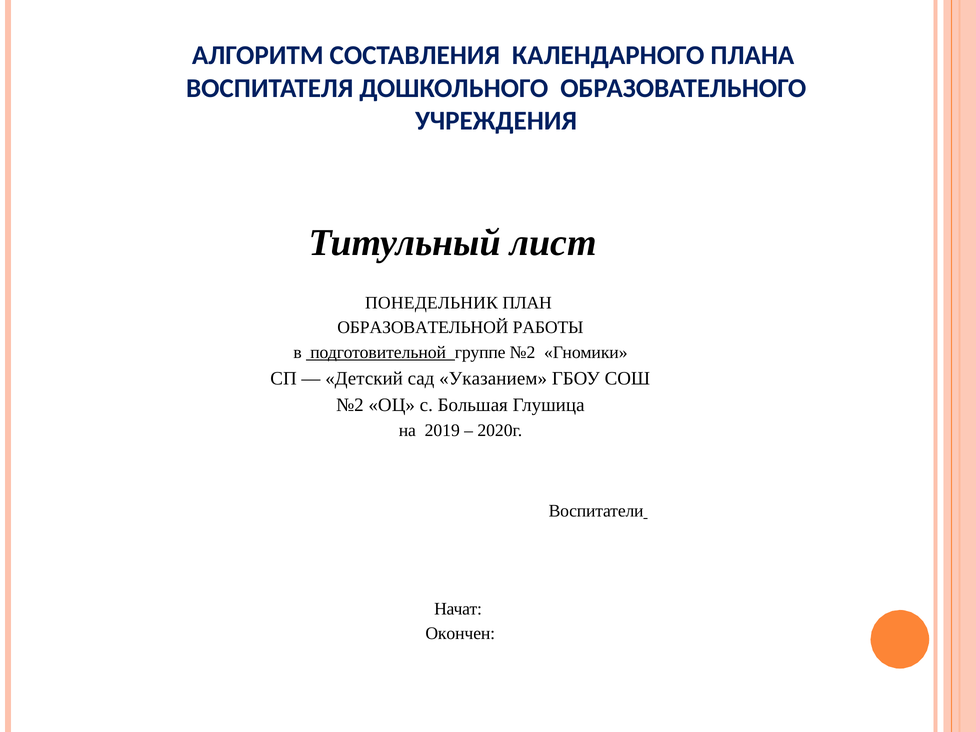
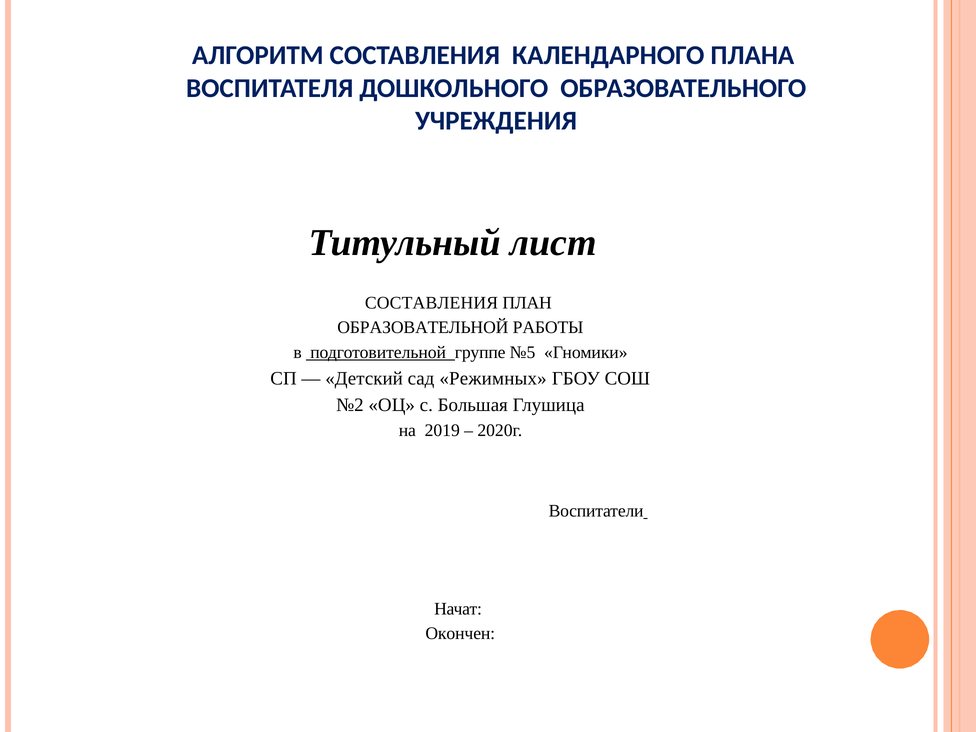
ПОНЕДЕЛЬНИК: ПОНЕДЕЛЬНИК -> СОСТАВЛЕНИЯ (431, 303)
группе №2: №2 -> №5 (523, 352)
Указанием: Указанием -> Режимных (493, 378)
